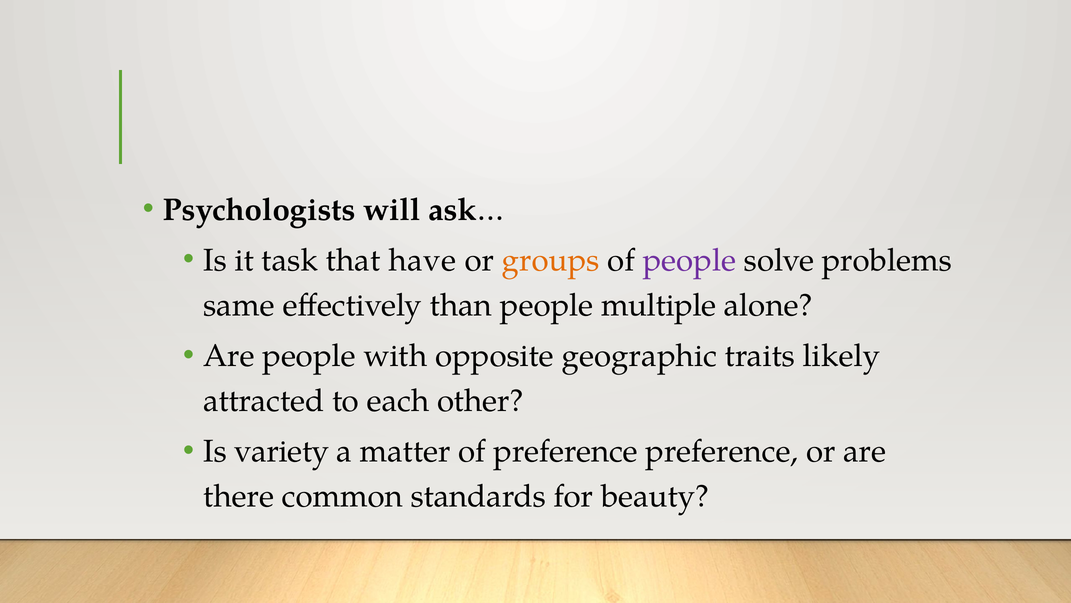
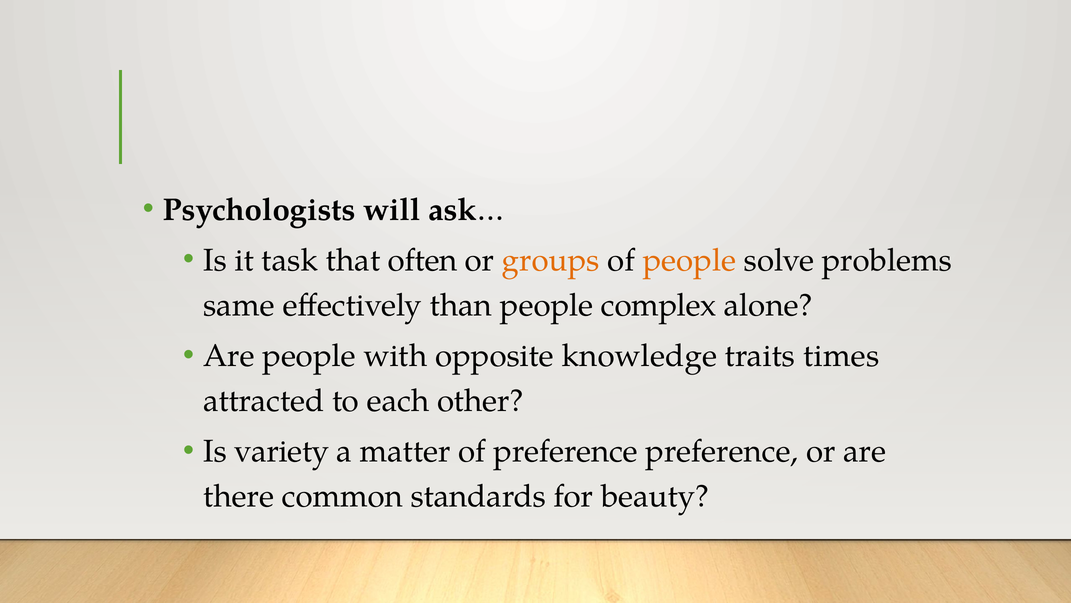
have: have -> often (423, 260)
people colour: purple -> orange (689, 260)
multiple: multiple -> complex (659, 305)
geographic: geographic -> knowledge (639, 356)
likely: likely -> times (841, 356)
